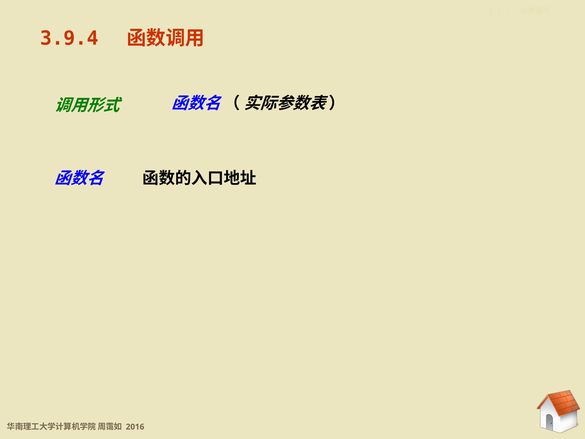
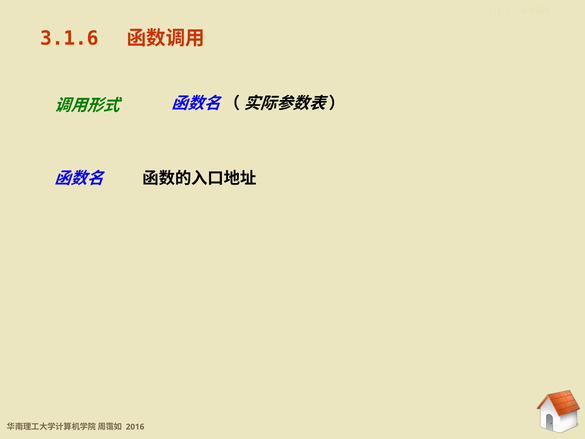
3.9.4: 3.9.4 -> 3.1.6 (69, 38)
